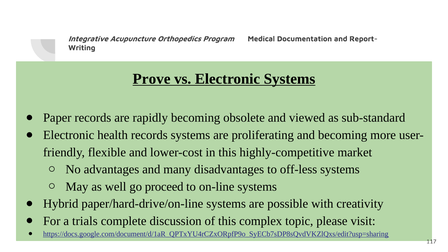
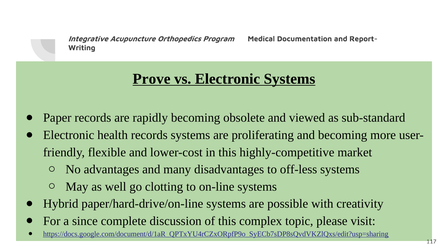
proceed: proceed -> clotting (164, 187)
trials: trials -> since (85, 221)
